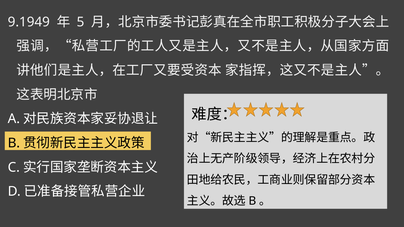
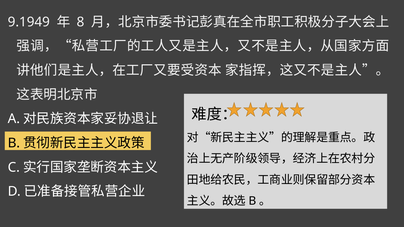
5: 5 -> 8 (80, 22)
